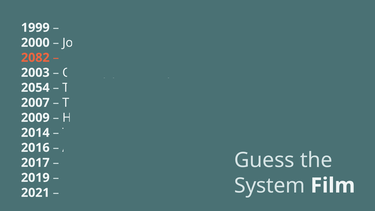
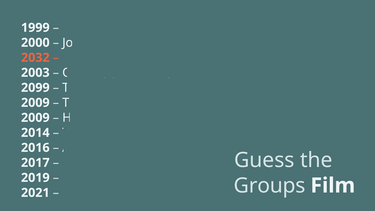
2082: 2082 -> 2032 (35, 58)
2054: 2054 -> 2099 (35, 88)
2007: 2007 -> 2009 (35, 103)
System: System -> Groups (270, 186)
